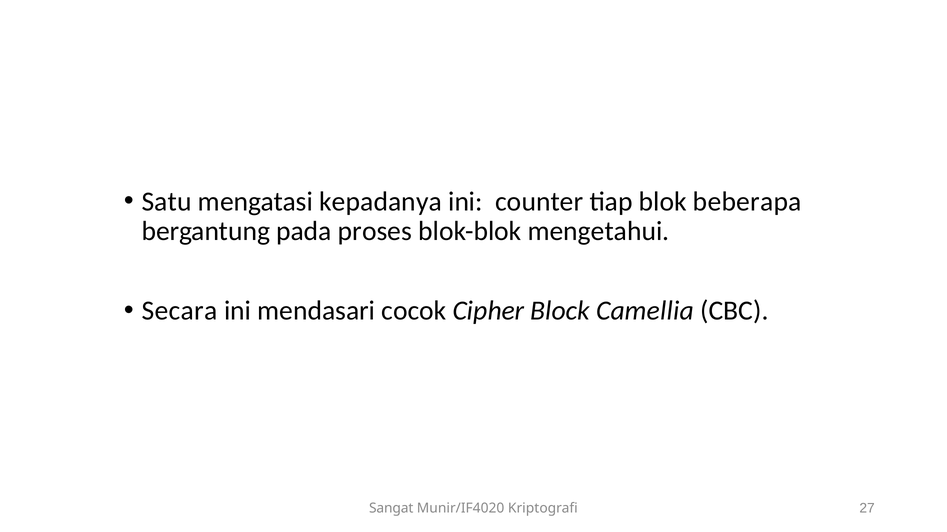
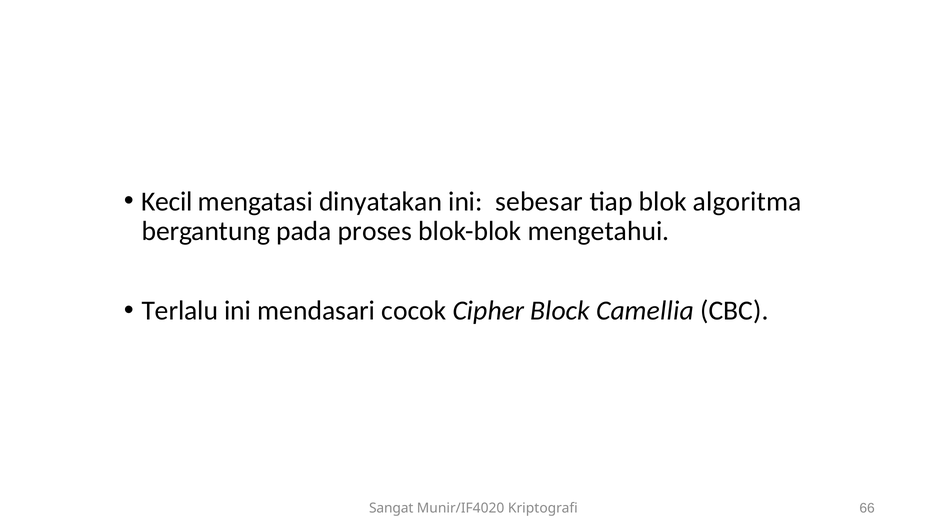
Satu: Satu -> Kecil (167, 202)
kepadanya: kepadanya -> dinyatakan (381, 202)
counter: counter -> sebesar (539, 202)
beberapa: beberapa -> algoritma (747, 202)
Secara: Secara -> Terlalu (180, 311)
27: 27 -> 66 (867, 509)
